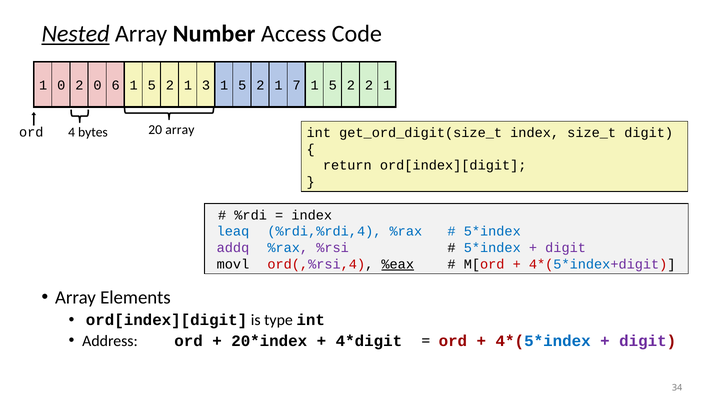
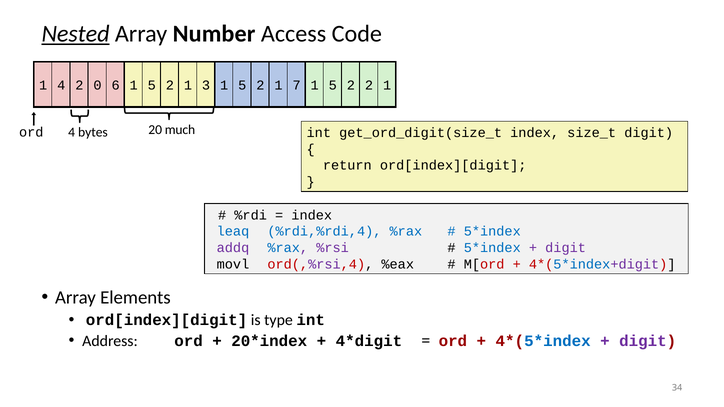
0: 0 -> 4 (61, 85)
20 array: array -> much (180, 130)
%eax underline: present -> none (398, 264)
